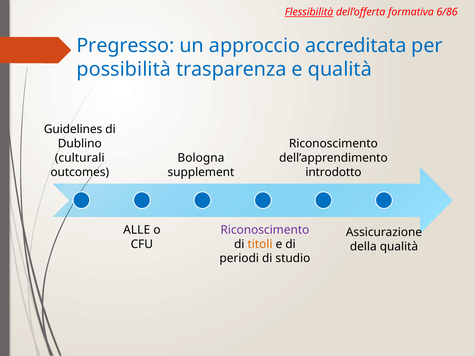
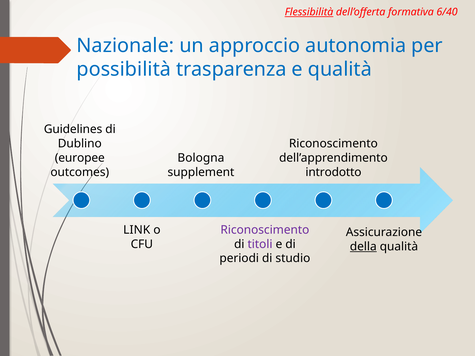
6/86: 6/86 -> 6/40 (447, 12)
Pregresso: Pregresso -> Nazionale (125, 46)
accreditata: accreditata -> autonomia (356, 46)
culturali: culturali -> europee (80, 158)
ALLE: ALLE -> LINK (137, 230)
titoli colour: orange -> purple (260, 244)
della underline: none -> present (363, 247)
